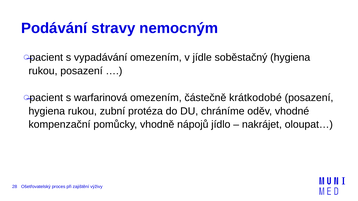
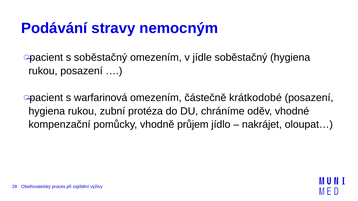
s vypadávání: vypadávání -> soběstačný (101, 58)
nápojů: nápojů -> průjem (193, 125)
